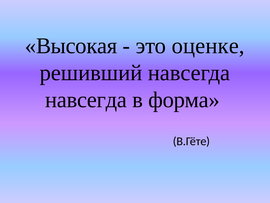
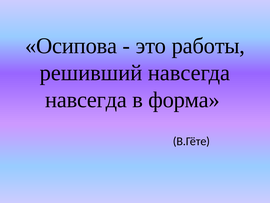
Высокая: Высокая -> Осипова (71, 46)
оценке: оценке -> работы (208, 46)
